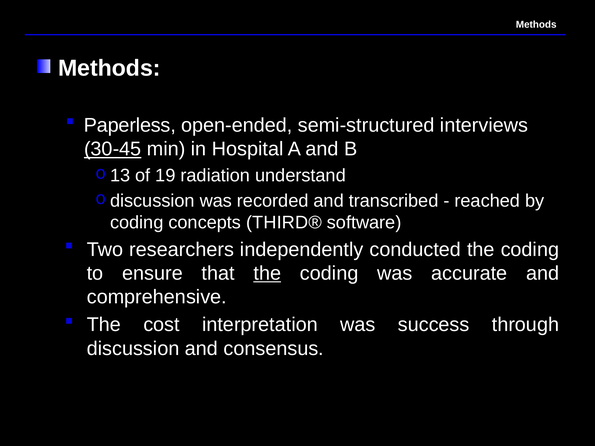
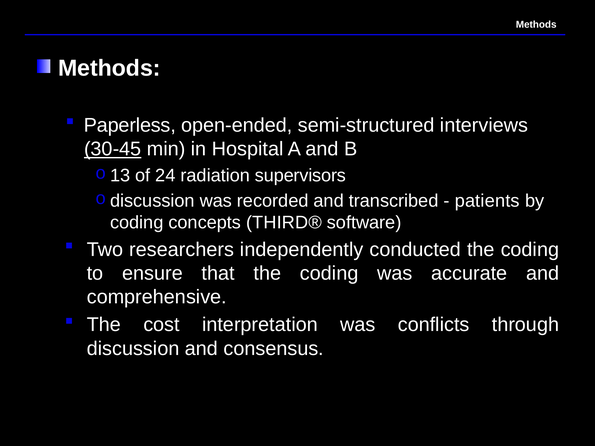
19: 19 -> 24 (165, 175)
understand: understand -> supervisors (301, 175)
reached: reached -> patients (487, 201)
the underline: present -> none (267, 273)
success: success -> conflicts (434, 325)
